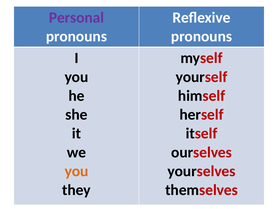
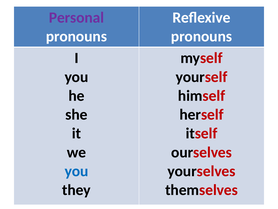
you colour: orange -> blue (76, 171)
